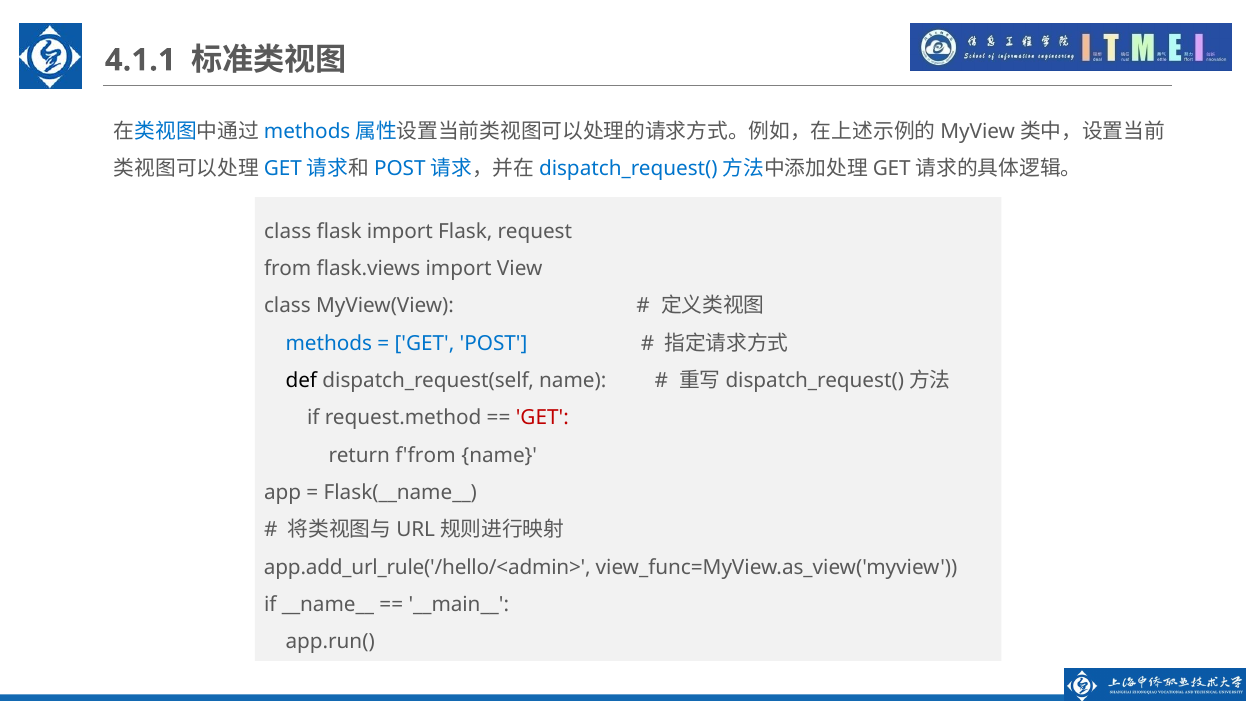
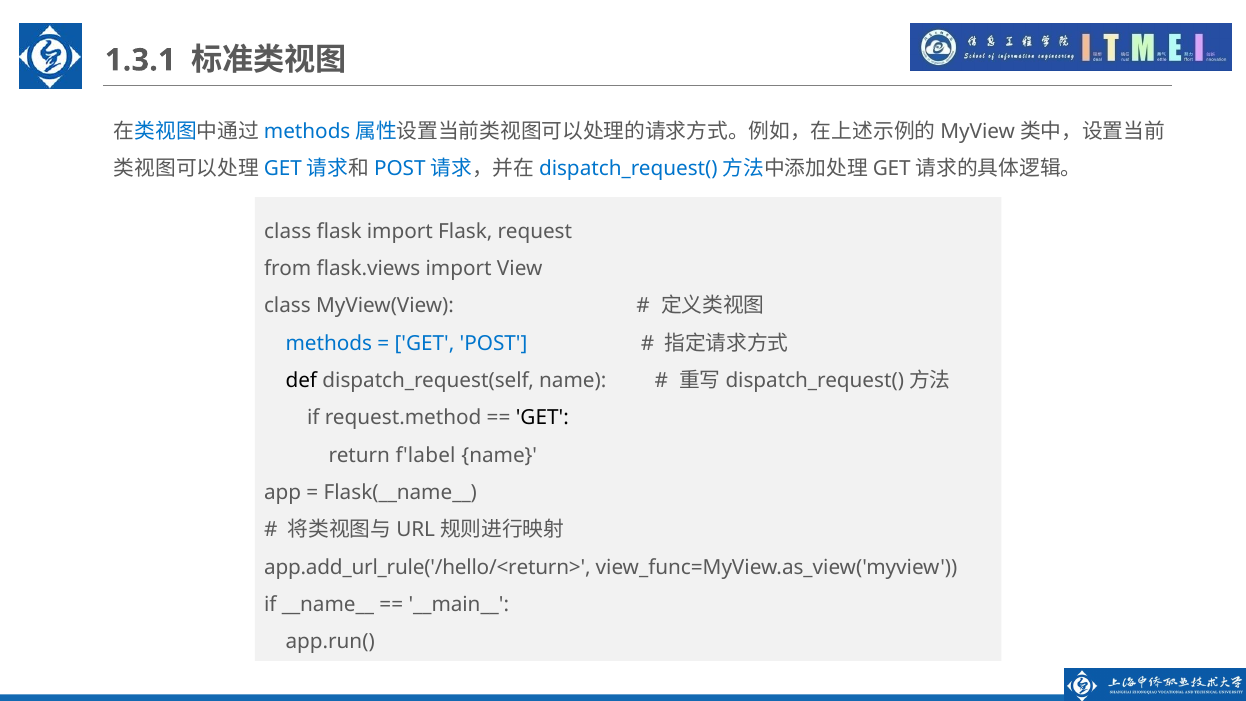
4.1.1: 4.1.1 -> 1.3.1 (140, 60)
GET colour: red -> black (542, 418)
f'from: f'from -> f'label (426, 455)
app.add_url_rule('/hello/<admin>: app.add_url_rule('/hello/<admin> -> app.add_url_rule('/hello/<return> (427, 567)
